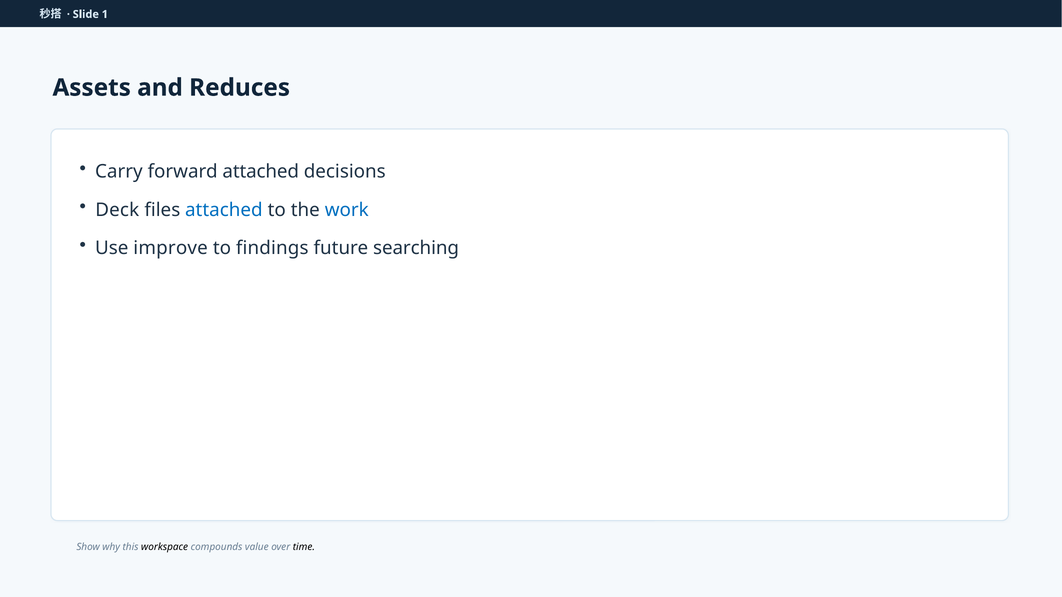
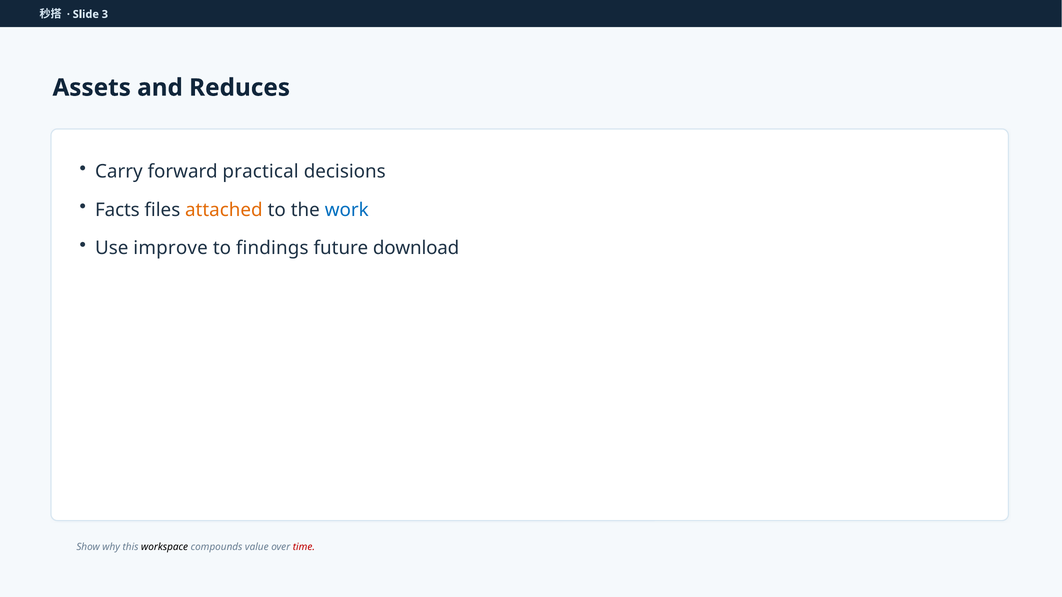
1: 1 -> 3 (105, 14)
forward attached: attached -> practical (261, 172)
Deck: Deck -> Facts (117, 210)
attached colour: blue -> orange (224, 210)
searching: searching -> download (416, 248)
time colour: black -> red (304, 547)
